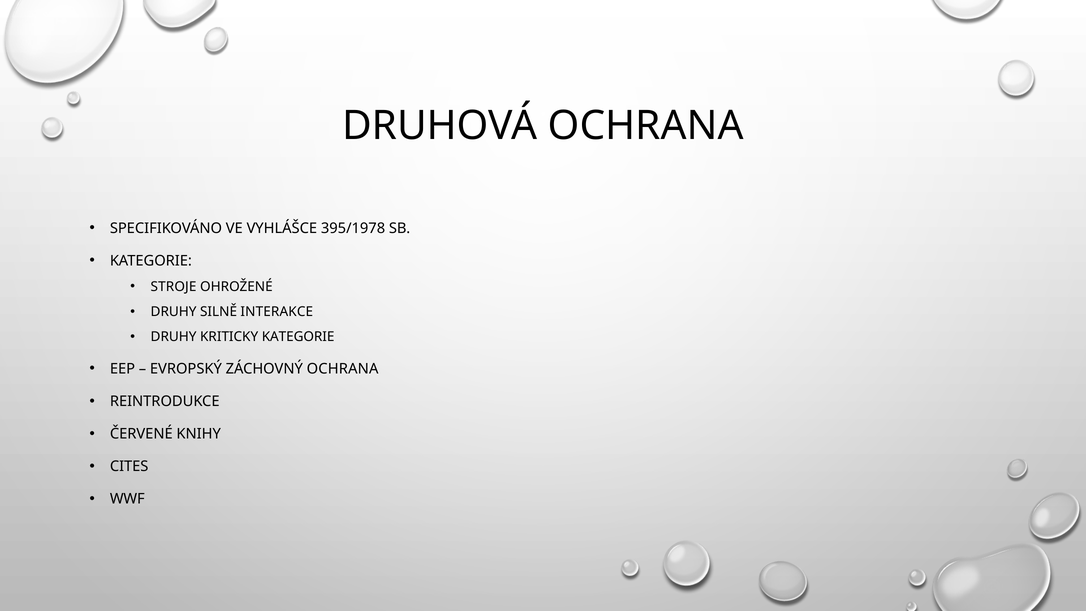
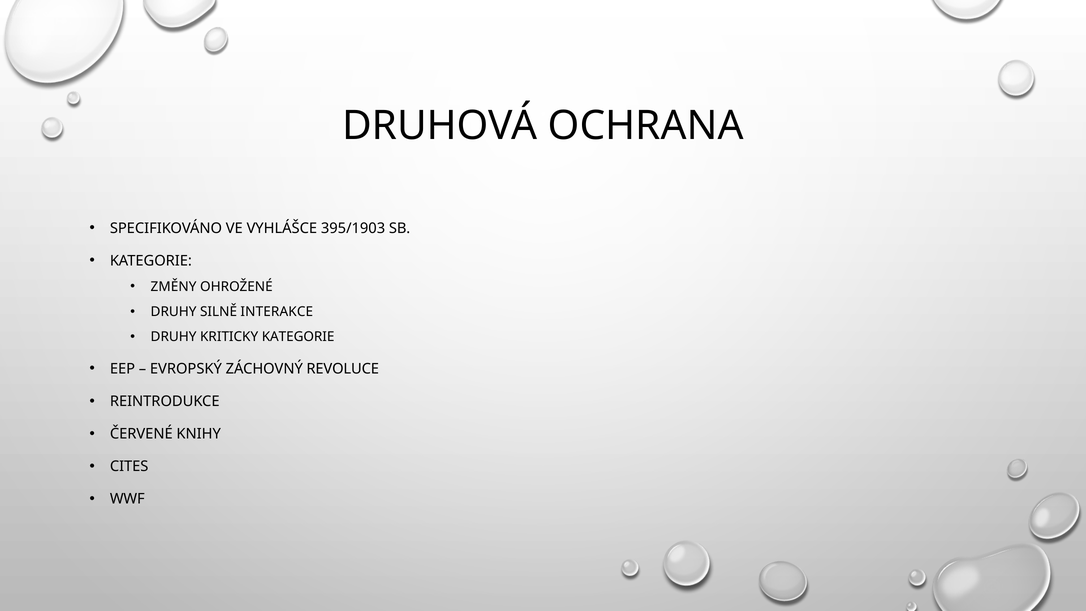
395/1978: 395/1978 -> 395/1903 (353, 228)
STROJE: STROJE -> ZMĚNY (174, 287)
ZÁCHOVNÝ OCHRANA: OCHRANA -> REVOLUCE (343, 369)
